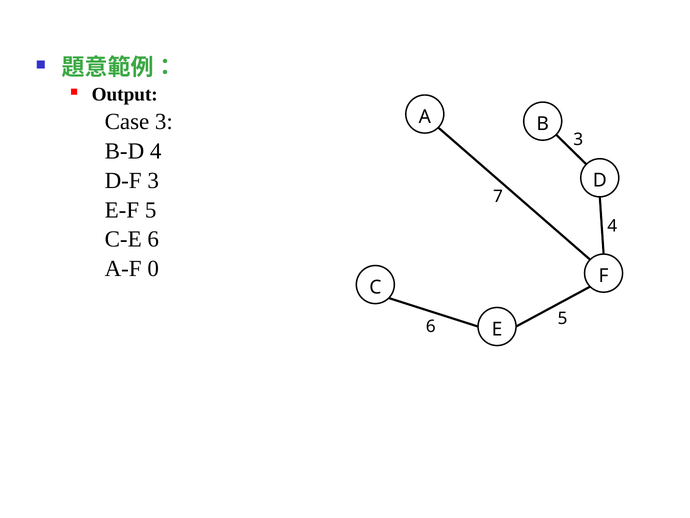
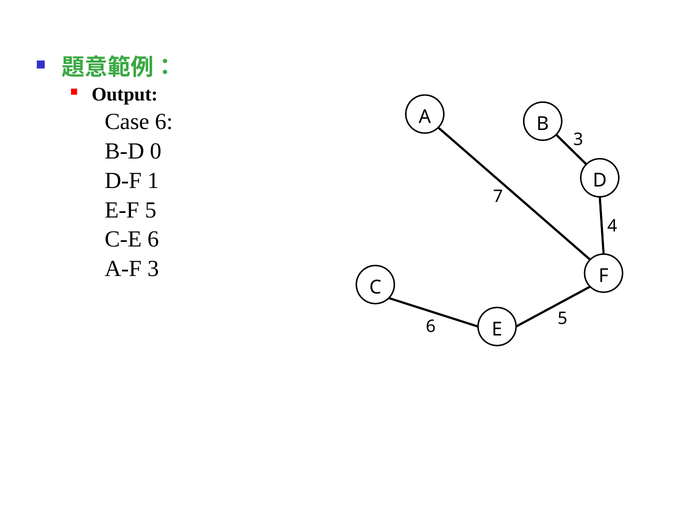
Case 3: 3 -> 6 (164, 121)
B-D 4: 4 -> 0 (156, 151)
D-F 3: 3 -> 1 (153, 180)
A-F 0: 0 -> 3 (153, 269)
